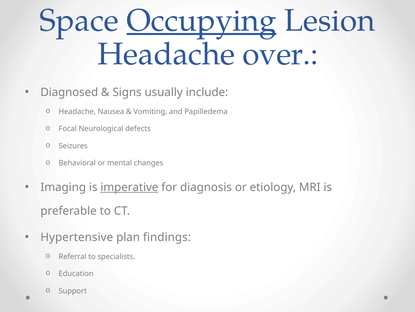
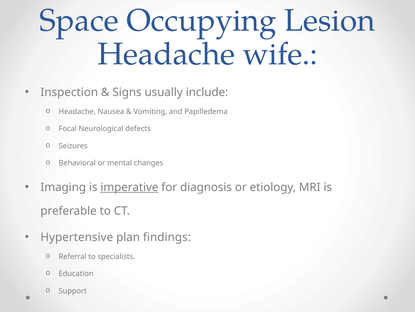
Occupying underline: present -> none (202, 21)
over: over -> wife (280, 54)
Diagnosed: Diagnosed -> Inspection (69, 92)
